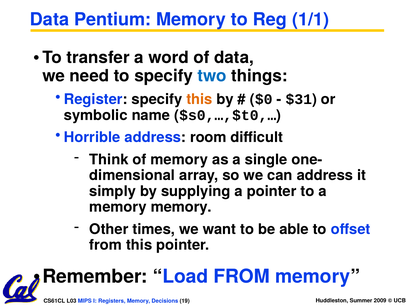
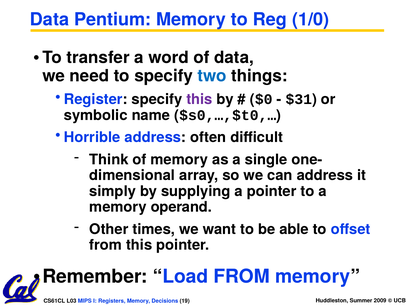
1/1: 1/1 -> 1/0 (311, 20)
this colour: orange -> purple (199, 99)
room: room -> often (208, 137)
memory memory: memory -> operand (181, 207)
